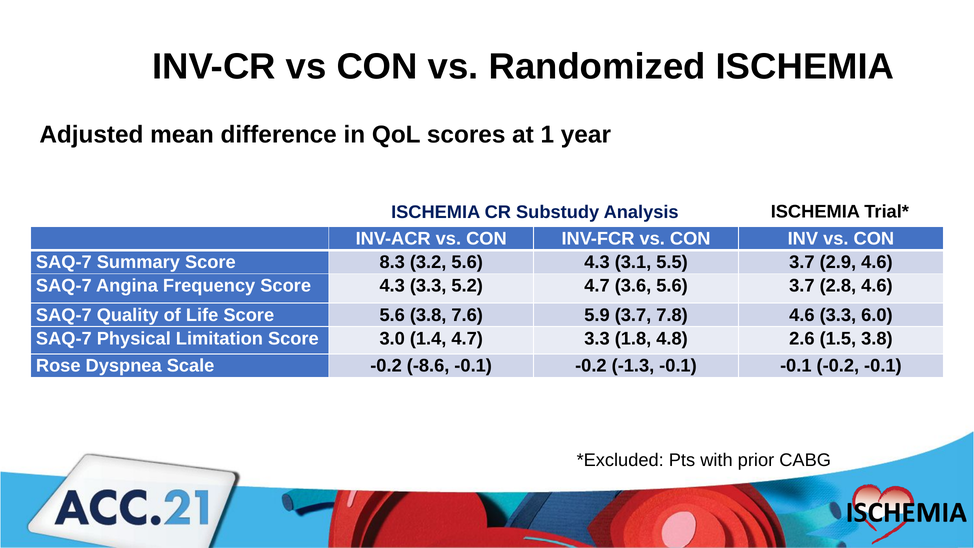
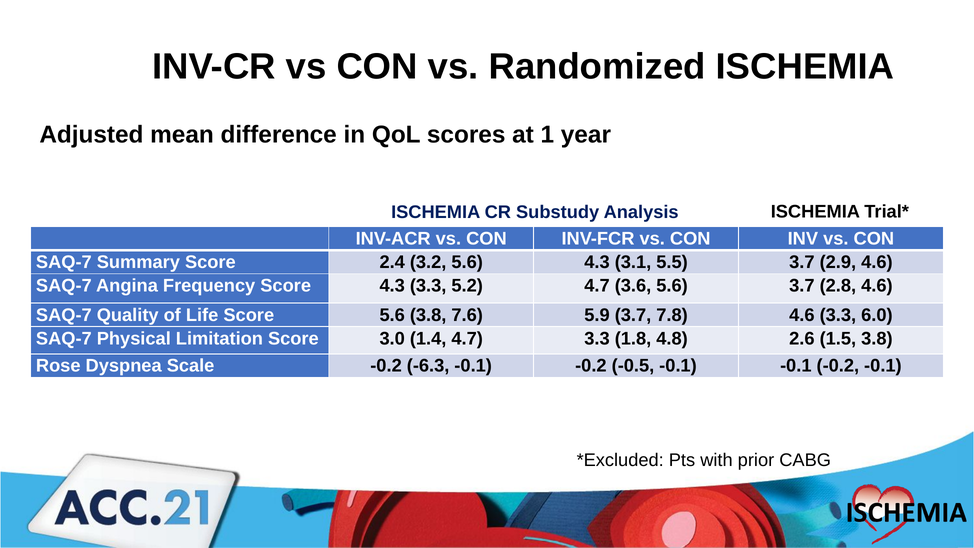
8.3: 8.3 -> 2.4 (392, 262)
-8.6: -8.6 -> -6.3 (428, 366)
-1.3: -1.3 -> -0.5 (633, 366)
